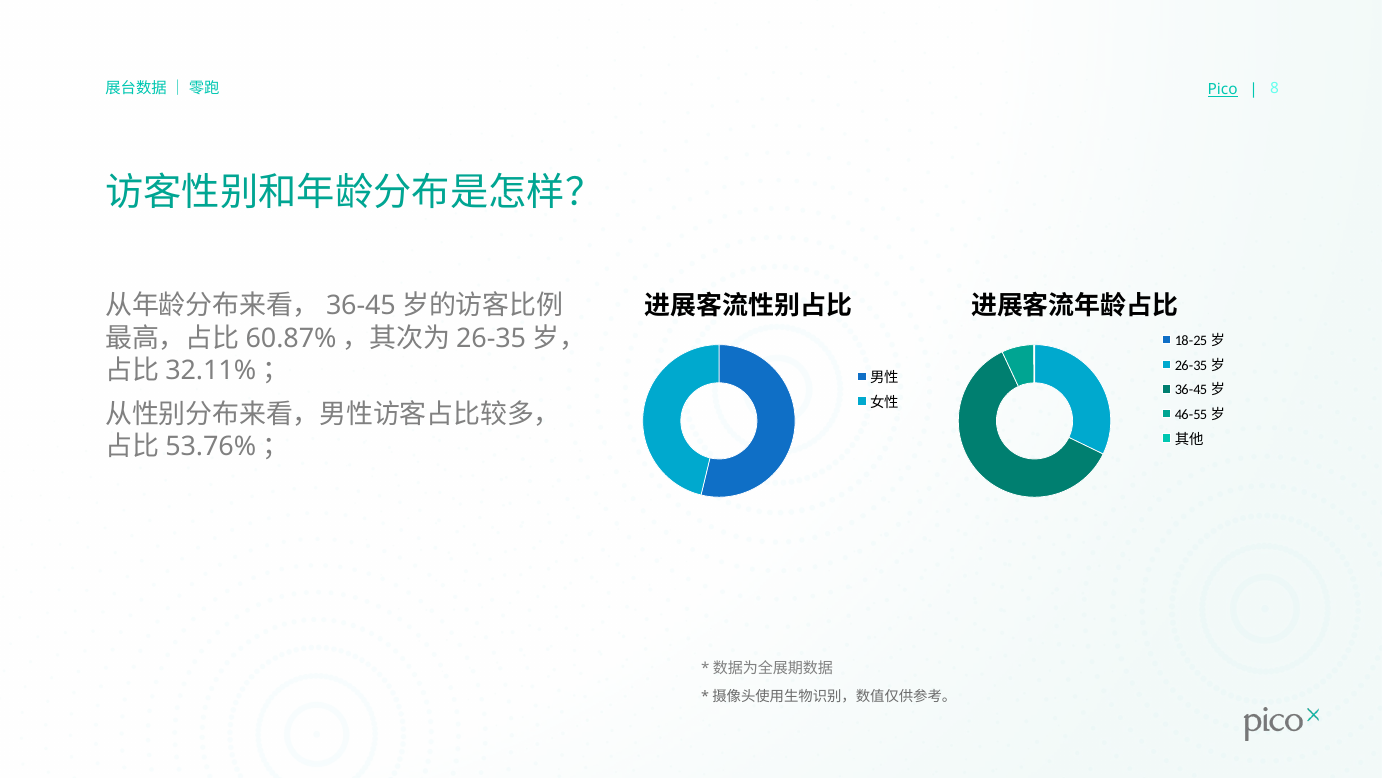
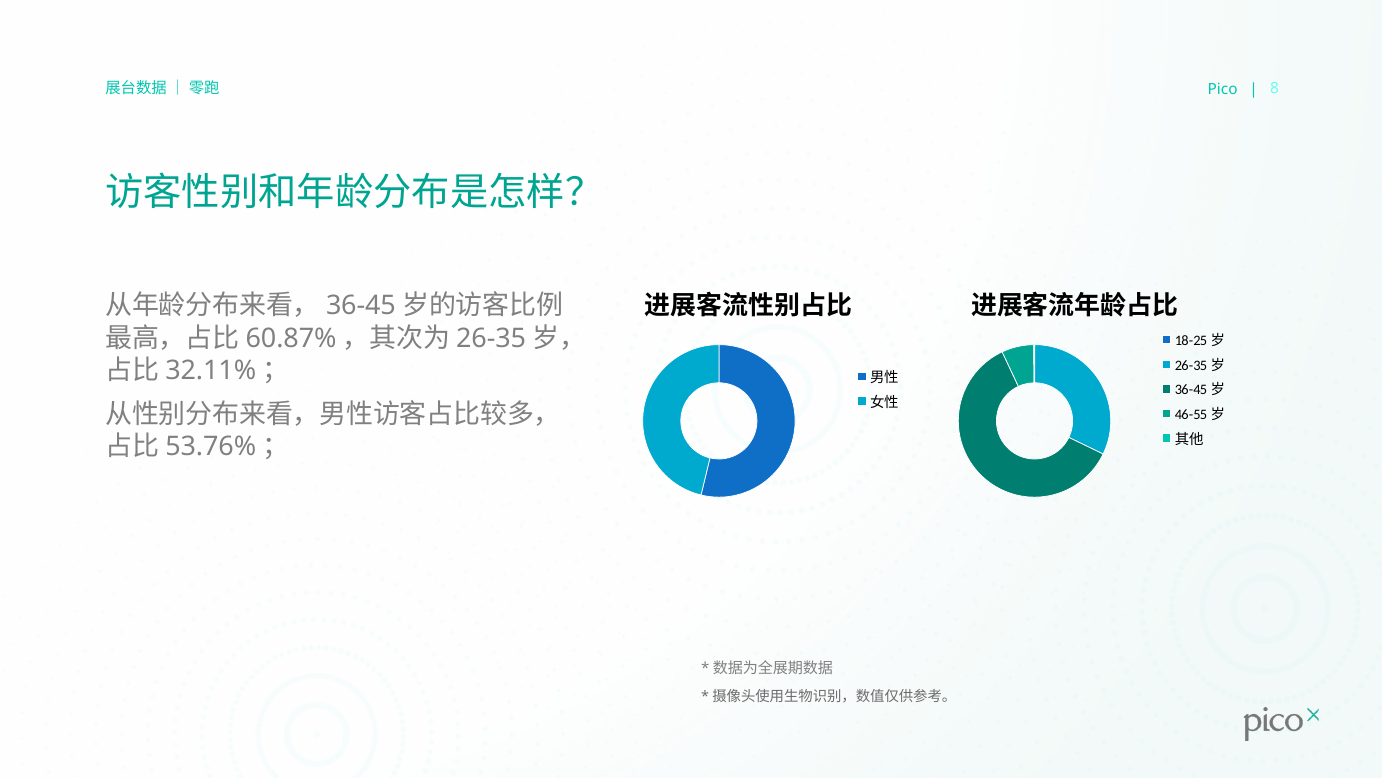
Pico underline: present -> none (1223, 90)
